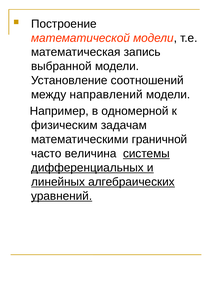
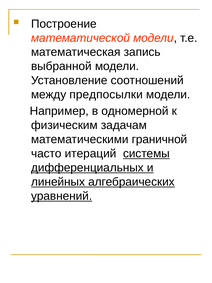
направлений: направлений -> предпосылки (106, 94)
величина: величина -> итераций (91, 153)
